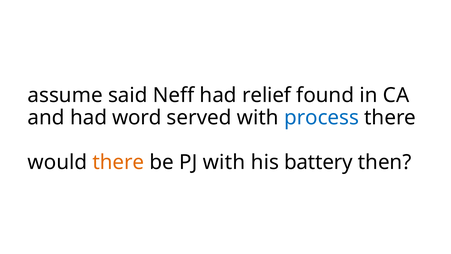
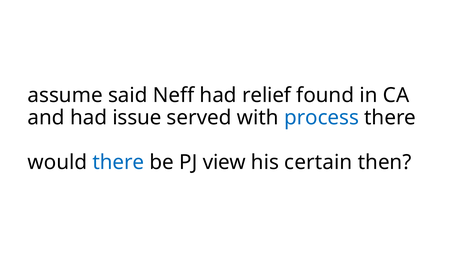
word: word -> issue (137, 117)
there colour: orange -> blue (118, 162)
PJ with: with -> view (224, 162)
battery: battery -> certain (318, 162)
